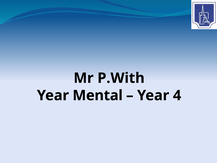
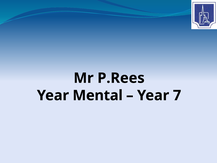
P.With: P.With -> P.Rees (121, 78)
4: 4 -> 7 (177, 95)
